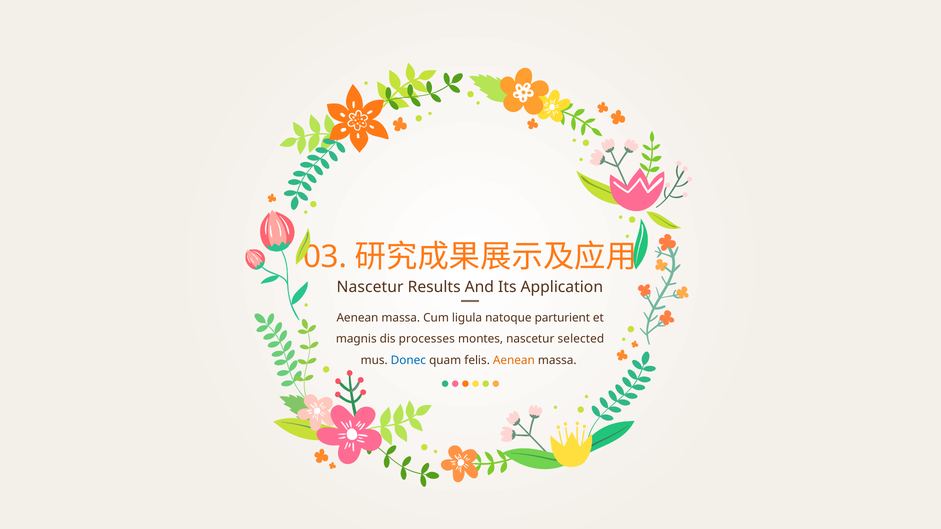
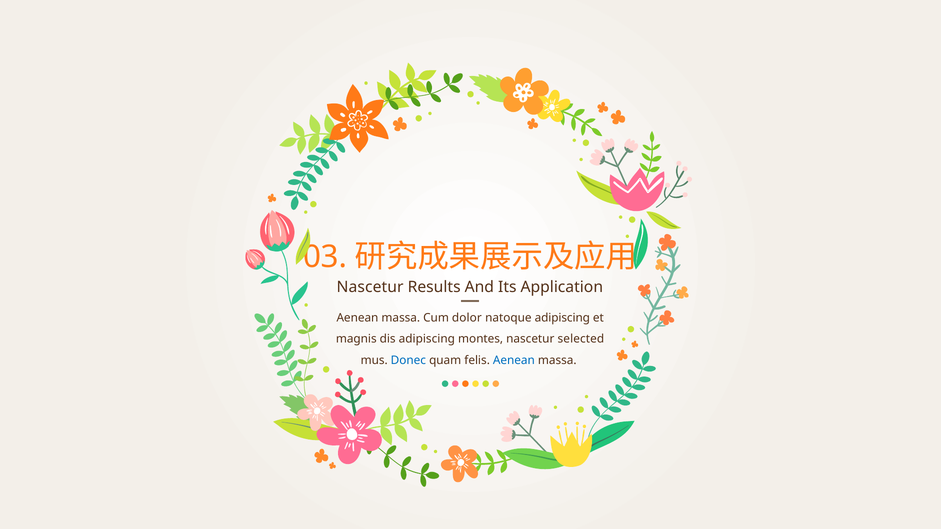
ligula: ligula -> dolor (467, 318)
natoque parturient: parturient -> adipiscing (562, 318)
dis processes: processes -> adipiscing (427, 339)
Aenean colour: orange -> blue (514, 360)
